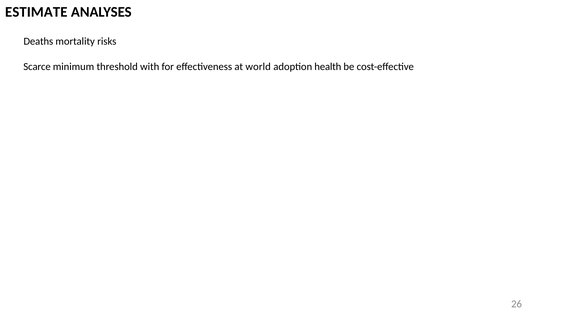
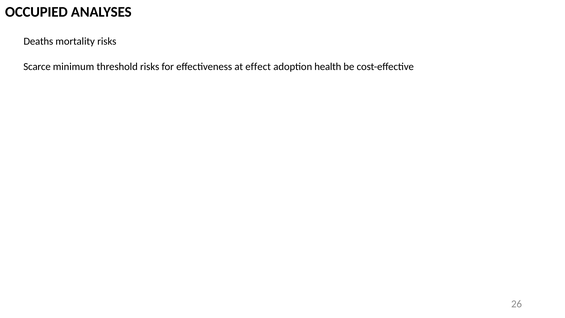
ESTIMATE: ESTIMATE -> OCCUPIED (36, 12)
threshold with: with -> risks (150, 67)
world: world -> effect (258, 67)
